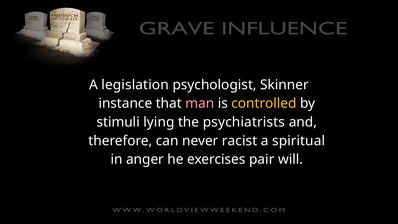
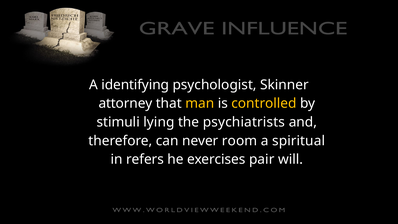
legislation: legislation -> identifying (135, 85)
instance: instance -> attorney (125, 103)
man colour: pink -> yellow (200, 103)
racist: racist -> room (240, 141)
anger: anger -> refers (145, 159)
